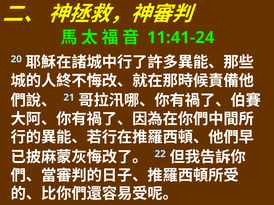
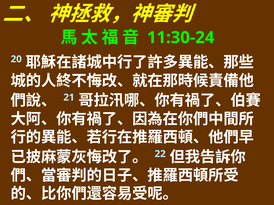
11:41-24: 11:41-24 -> 11:30-24 (181, 38)
